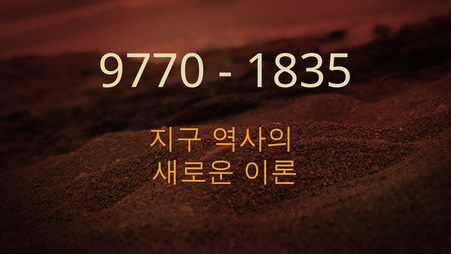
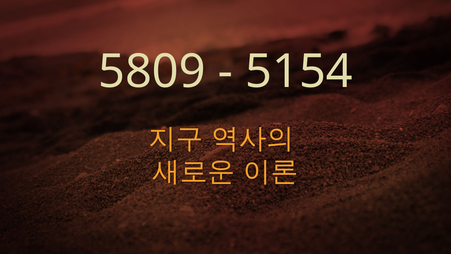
9770: 9770 -> 5809 (152, 72)
1835: 1835 -> 5154 (299, 72)
